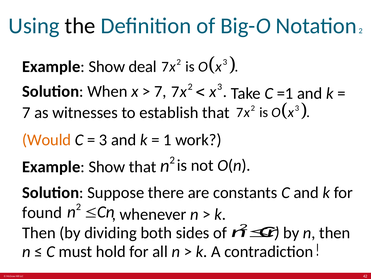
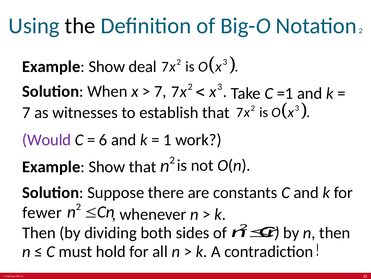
Would colour: orange -> purple (47, 140)
3: 3 -> 6 (103, 140)
found: found -> fewer (42, 212)
